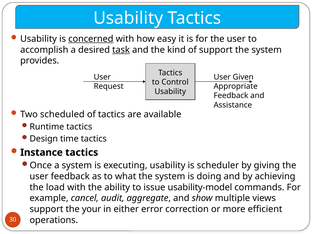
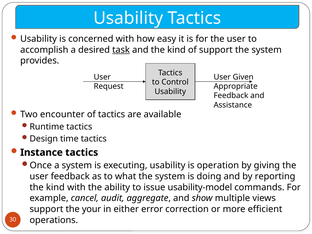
concerned underline: present -> none (91, 39)
scheduled: scheduled -> encounter (62, 114)
scheduler: scheduler -> operation (218, 165)
achieving: achieving -> reporting (275, 176)
load: load -> kind (55, 187)
